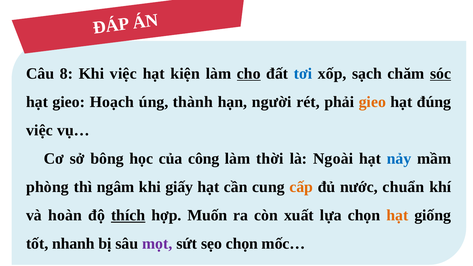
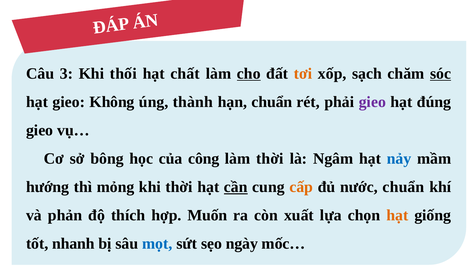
8: 8 -> 3 (66, 74)
Khi việc: việc -> thối (123, 74)
kiện: kiện -> chất (185, 74)
tơi colour: blue -> orange (303, 74)
Hoạch: Hoạch -> Không (112, 102)
hạn người: người -> chuẩn (272, 102)
gieo colour: orange -> purple (372, 102)
việc: việc -> gieo (40, 130)
Ngoài: Ngoài -> Ngâm (333, 159)
phòng: phòng -> hướng (48, 187)
ngâm: ngâm -> mỏng (116, 187)
khi giấy: giấy -> thời (179, 187)
cần underline: none -> present (236, 187)
hoàn: hoàn -> phản (65, 215)
thích underline: present -> none (128, 215)
mọt colour: purple -> blue (157, 244)
sẹo chọn: chọn -> ngày (242, 244)
